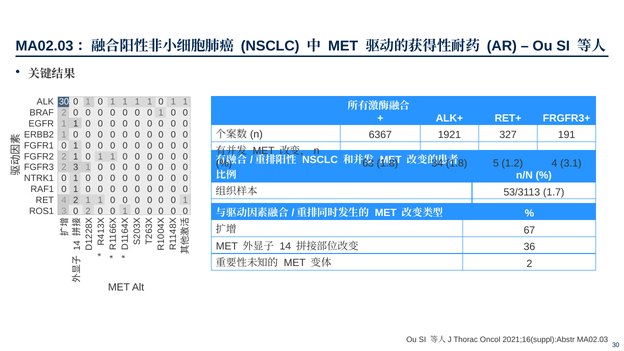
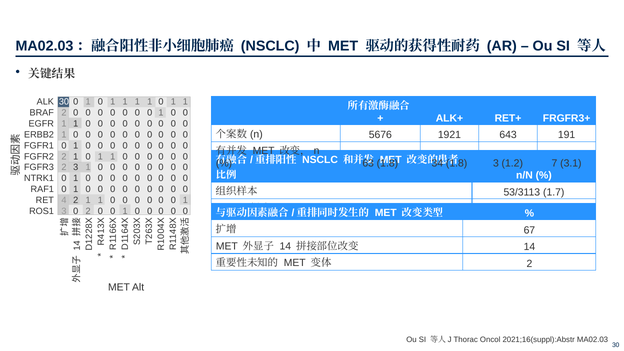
6367: 6367 -> 5676 (380, 135)
327: 327 -> 643 (508, 135)
5: 5 -> 3 (496, 163)
1.2 4: 4 -> 7 (554, 163)
36: 36 -> 14 (529, 247)
